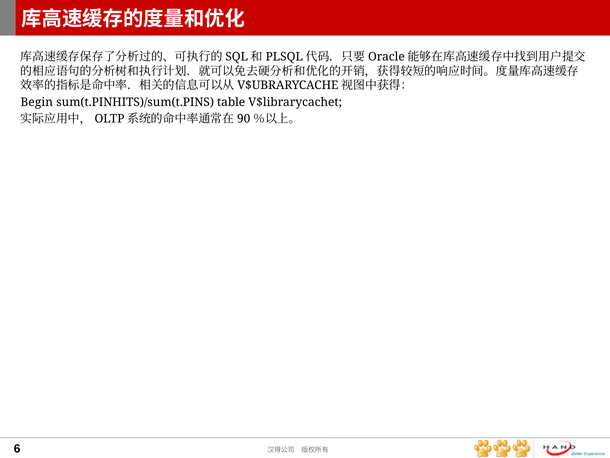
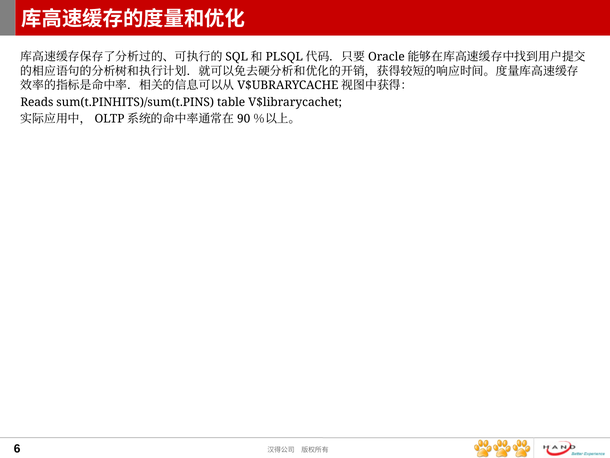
Begin: Begin -> Reads (37, 102)
